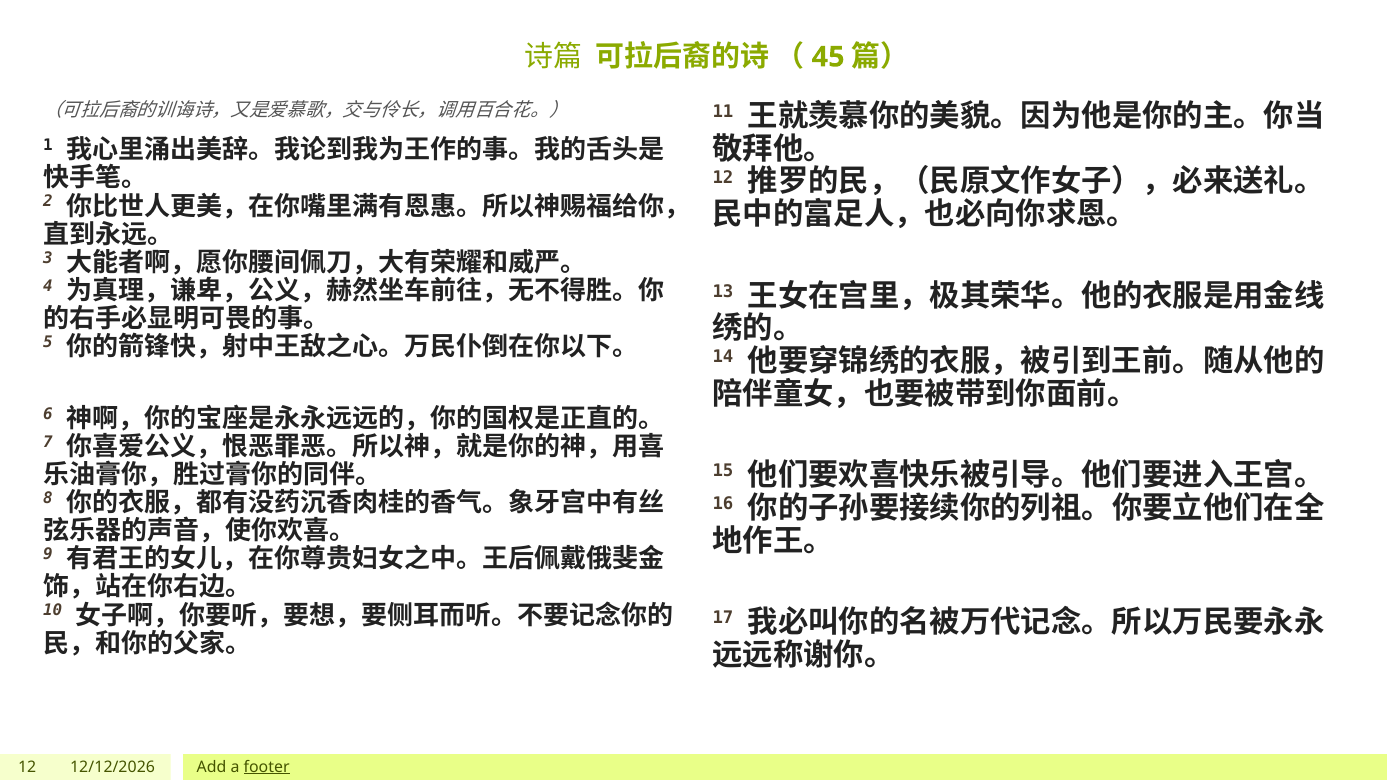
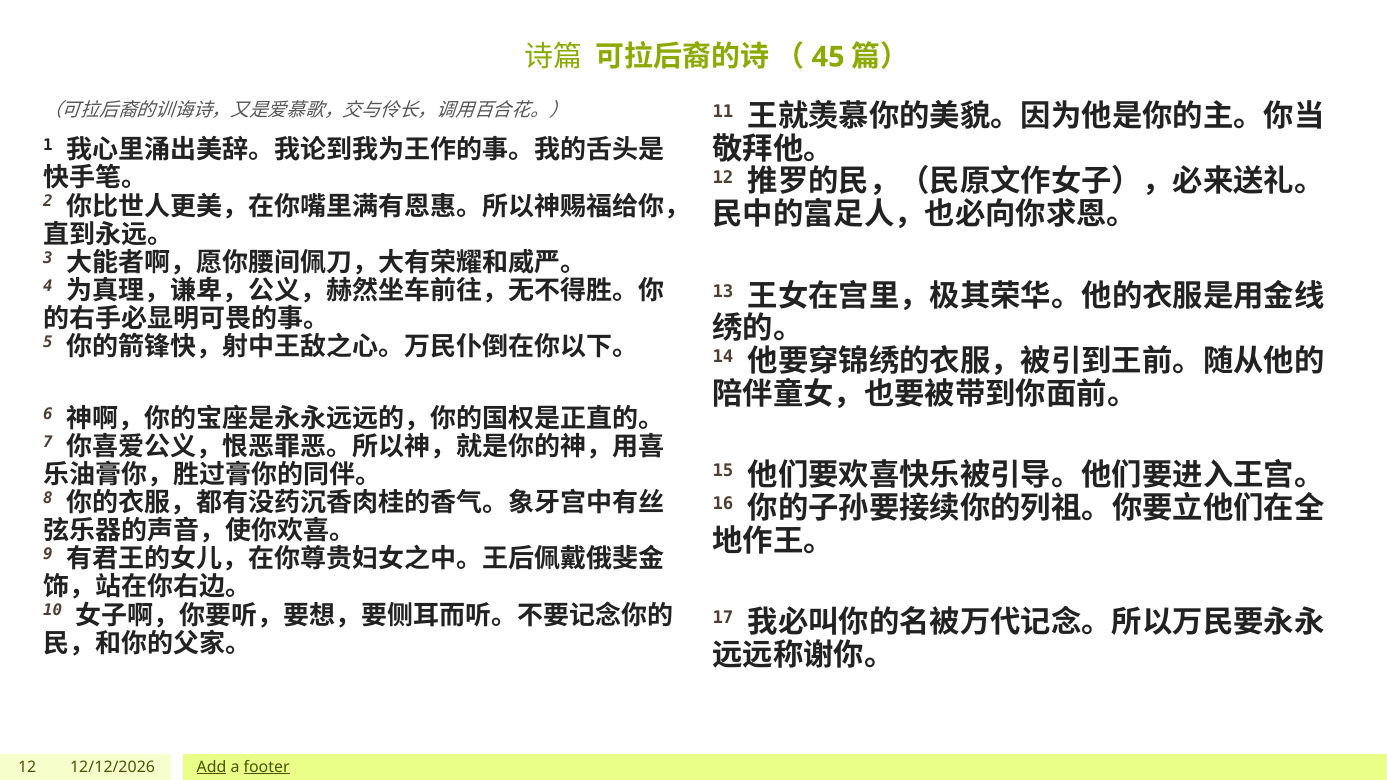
Add underline: none -> present (212, 767)
